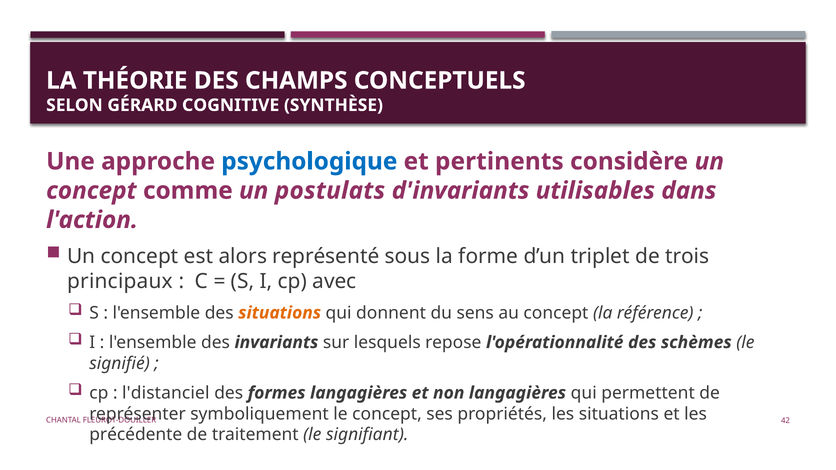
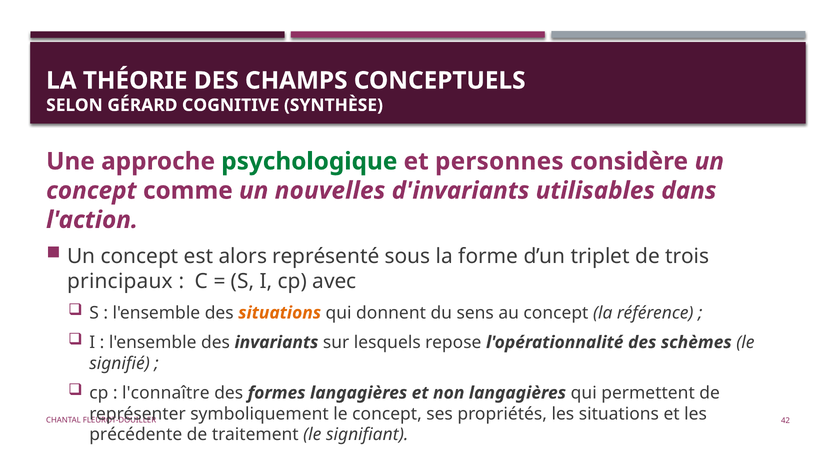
psychologique colour: blue -> green (309, 161)
pertinents: pertinents -> personnes (499, 161)
postulats: postulats -> nouvelles (330, 191)
l'distanciel: l'distanciel -> l'connaître (166, 393)
